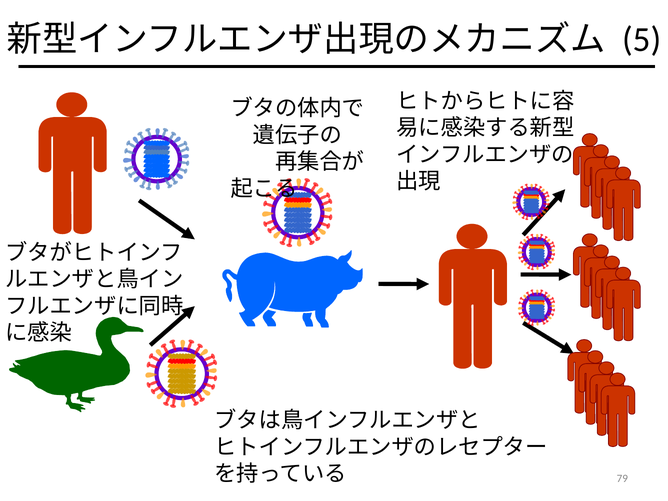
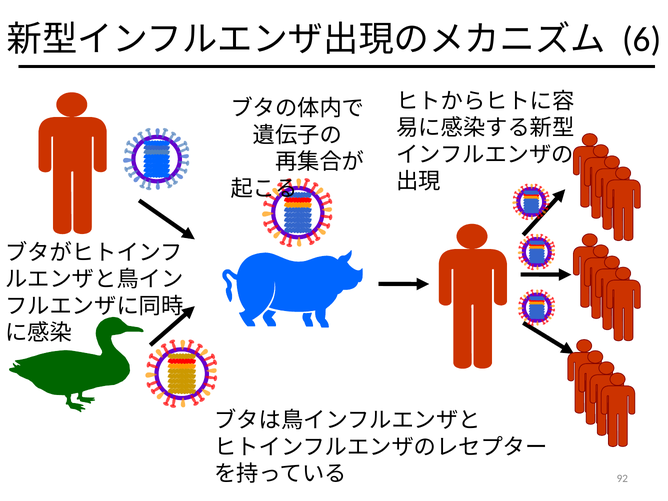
5: 5 -> 6 (642, 39)
79: 79 -> 92 (622, 478)
